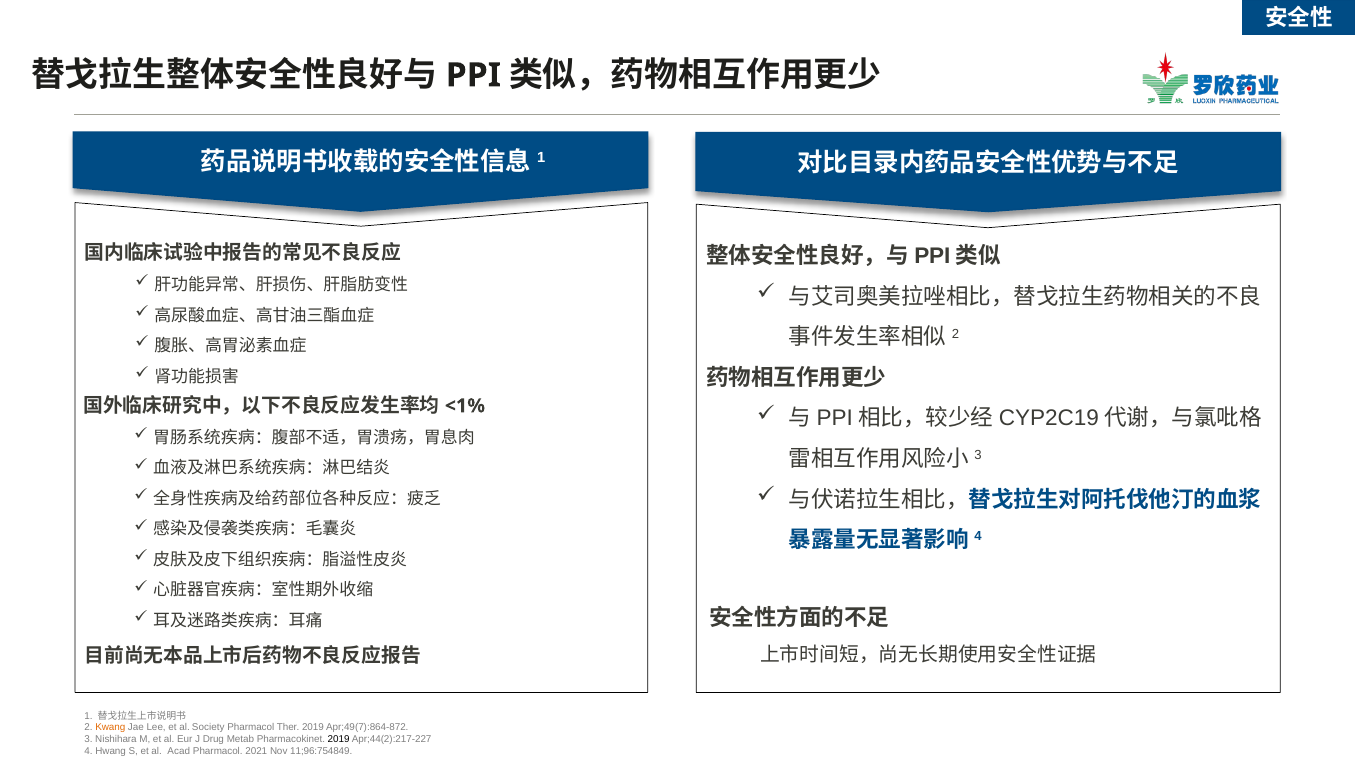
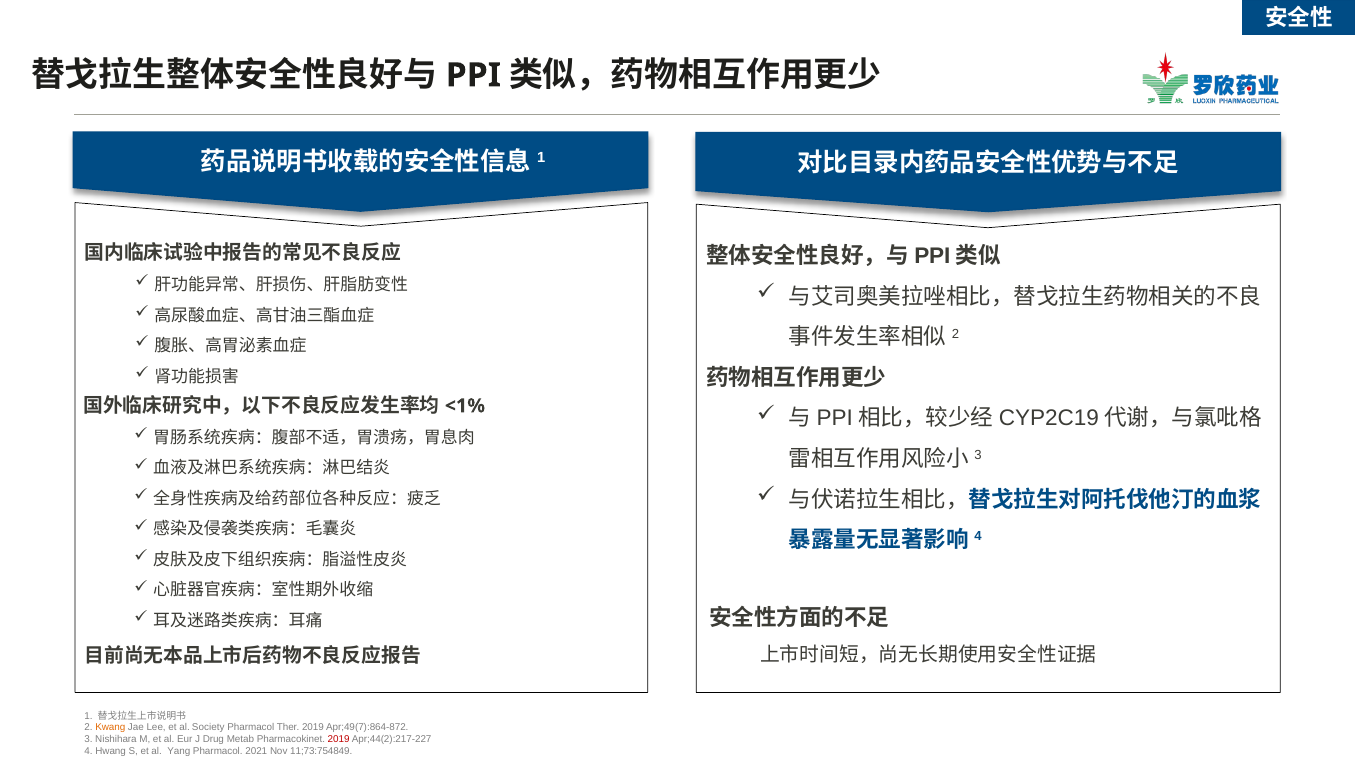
2019 colour: black -> red (339, 740)
Acad: Acad -> Yang (179, 751)
11;96:754849: 11;96:754849 -> 11;73:754849 (321, 751)
